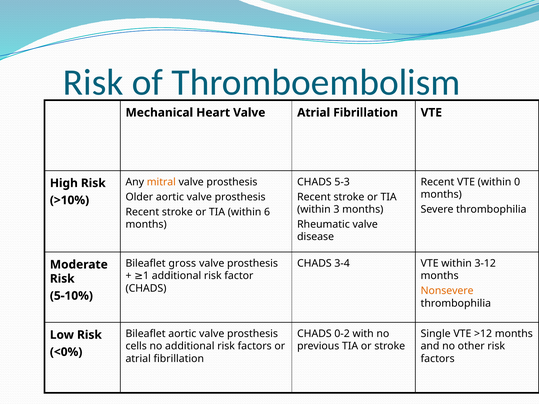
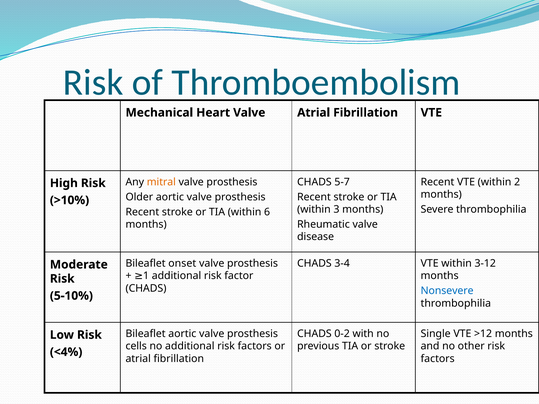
5-3: 5-3 -> 5-7 (342, 182)
0: 0 -> 2 (517, 182)
gross: gross -> onset (182, 264)
Nonsevere colour: orange -> blue (447, 291)
<0%: <0% -> <4% (66, 352)
